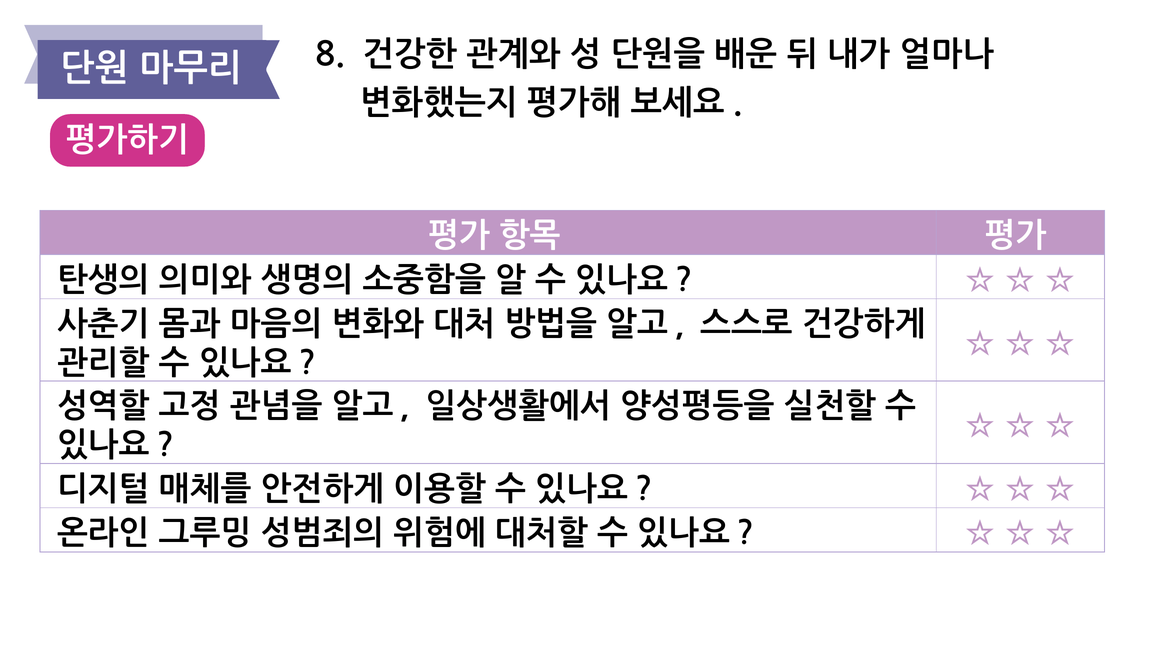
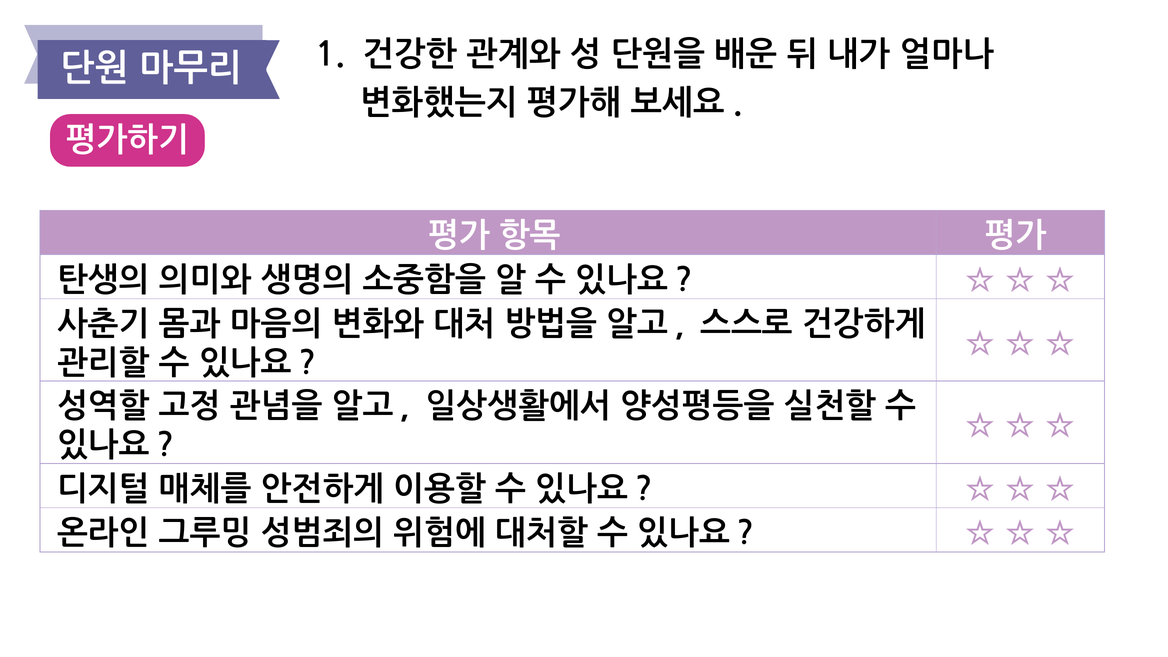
8: 8 -> 1 (330, 55)
